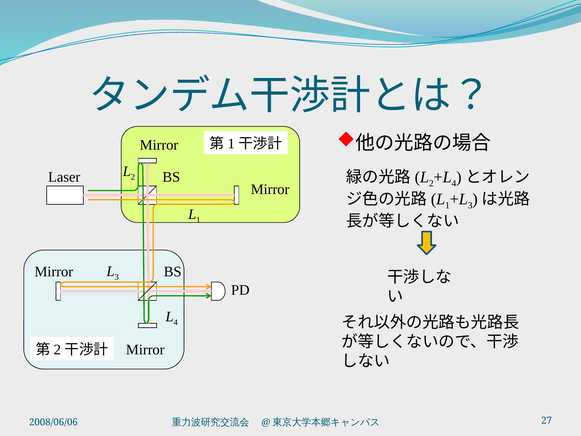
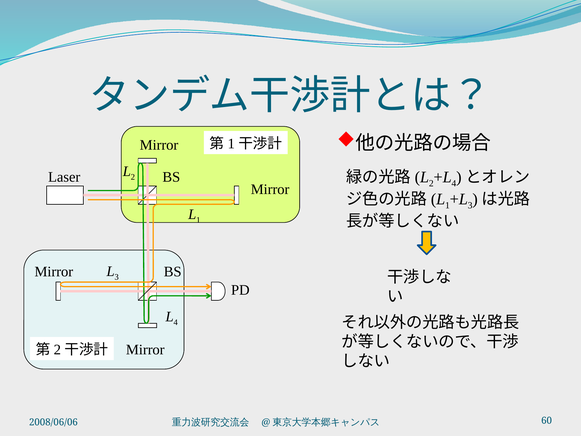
27: 27 -> 60 (547, 420)
